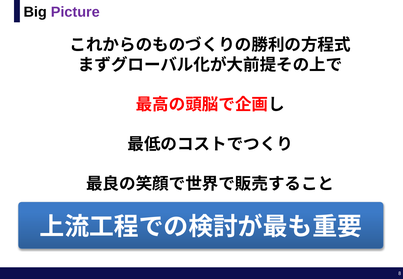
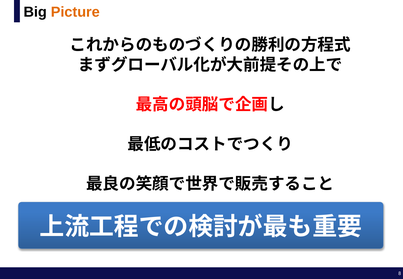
Picture colour: purple -> orange (75, 12)
